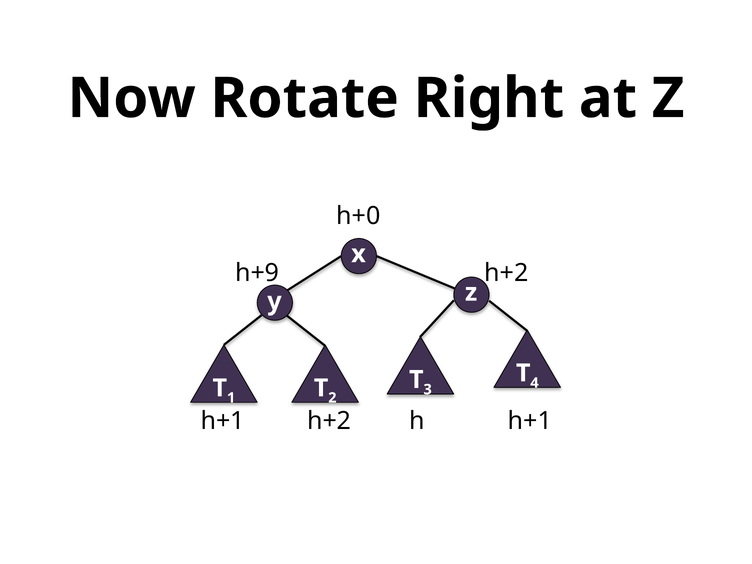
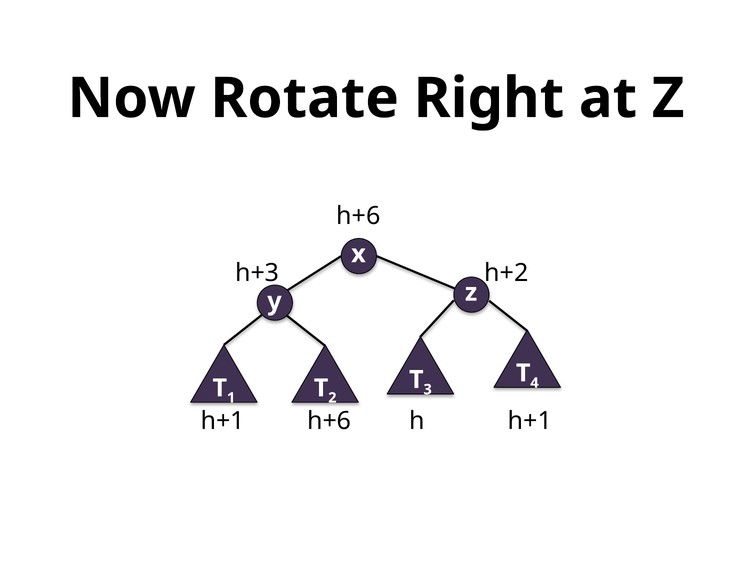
h+0: h+0 -> h+6 (358, 216)
h+9: h+9 -> h+3 (257, 273)
h+1 h+2: h+2 -> h+6 (329, 421)
